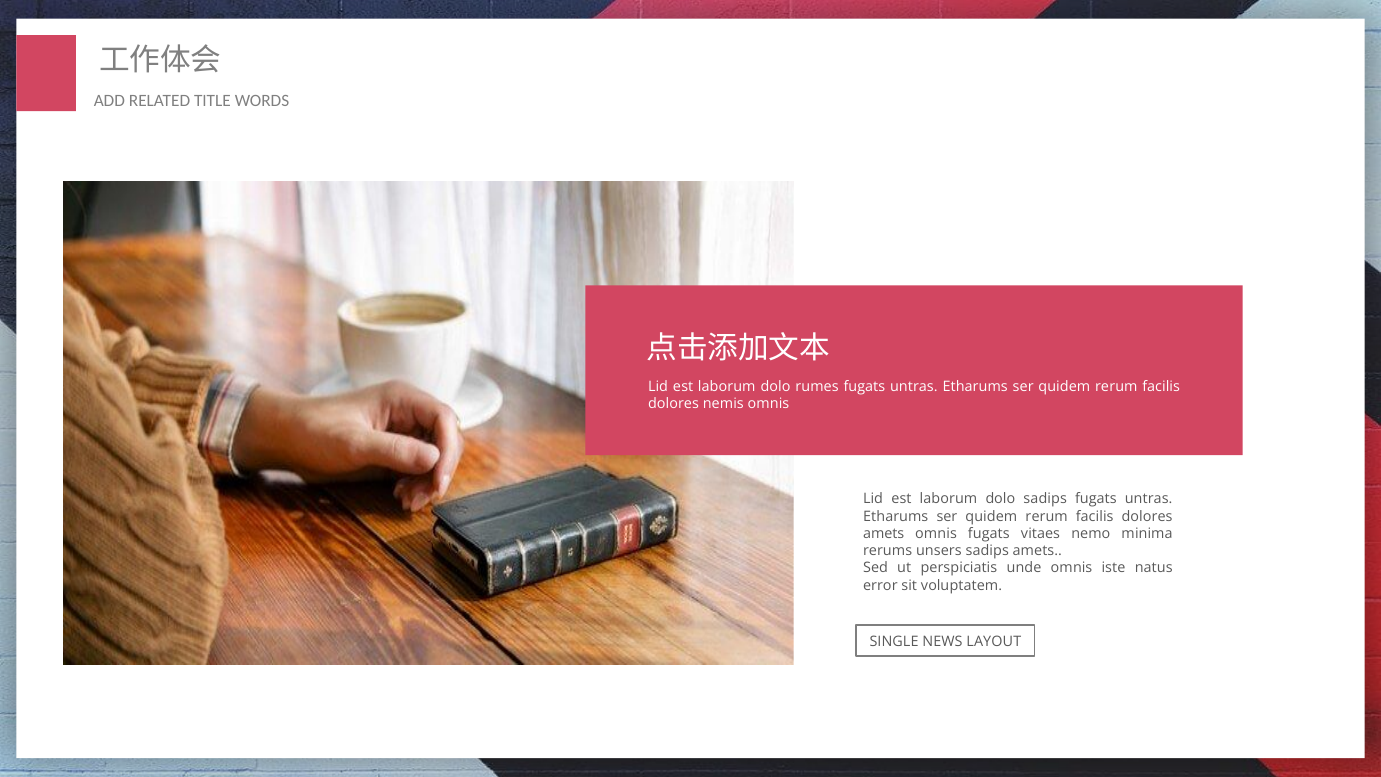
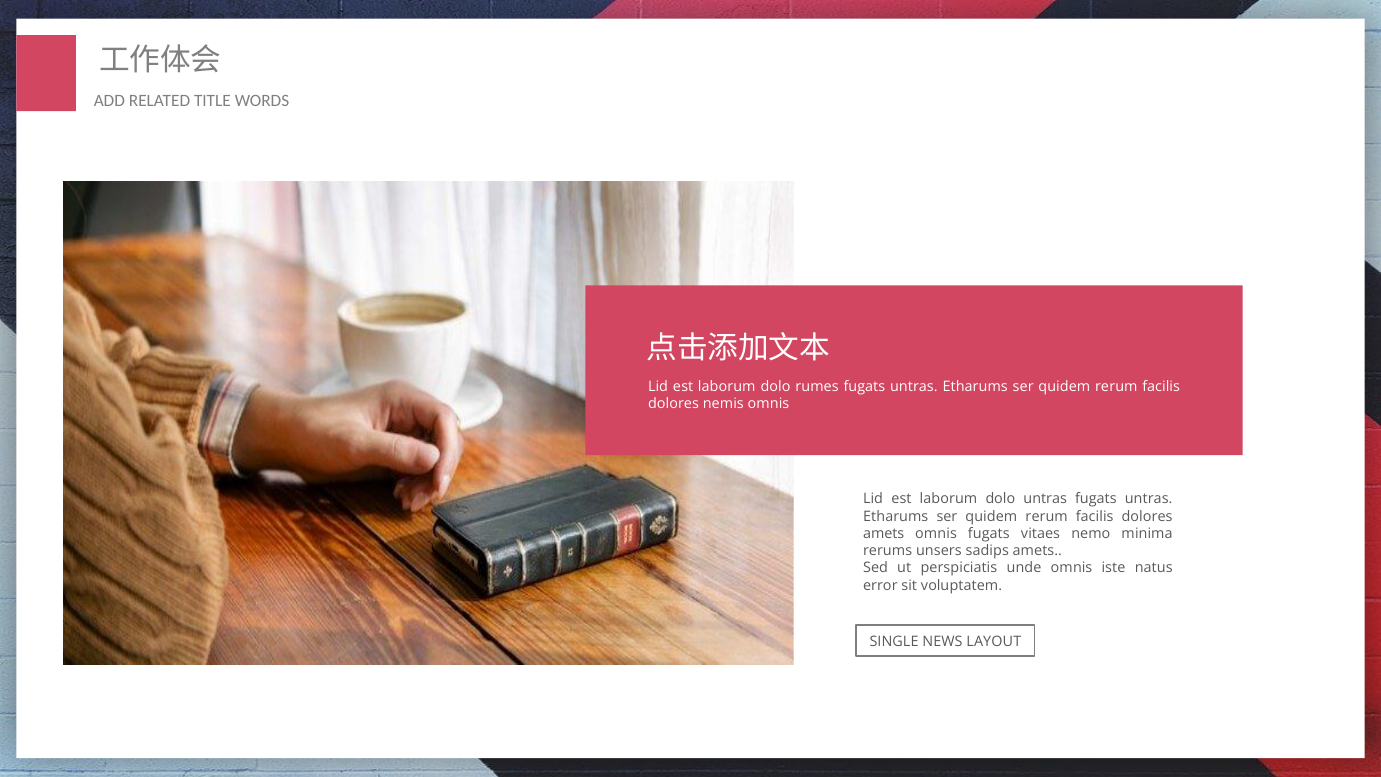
dolo sadips: sadips -> untras (1045, 499)
